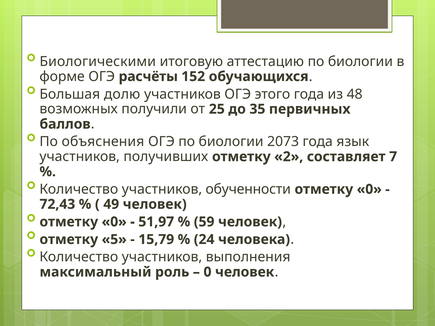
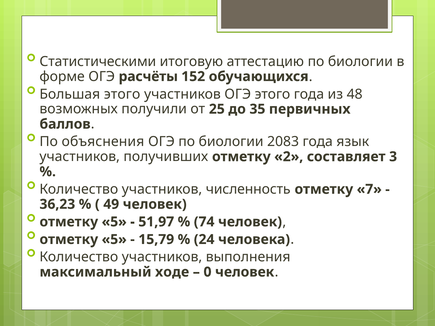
Биологическими: Биологическими -> Статистическими (98, 62)
Большая долю: долю -> этого (122, 94)
2073: 2073 -> 2083 (283, 142)
7: 7 -> 3 (393, 157)
обученности: обученности -> численность (248, 189)
0: 0 -> 7 (369, 189)
72,43: 72,43 -> 36,23 (57, 204)
0: 0 -> 5 (114, 222)
59: 59 -> 74 (204, 222)
роль: роль -> ходе (172, 272)
